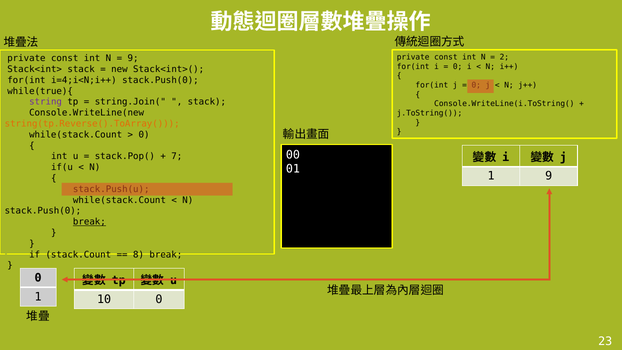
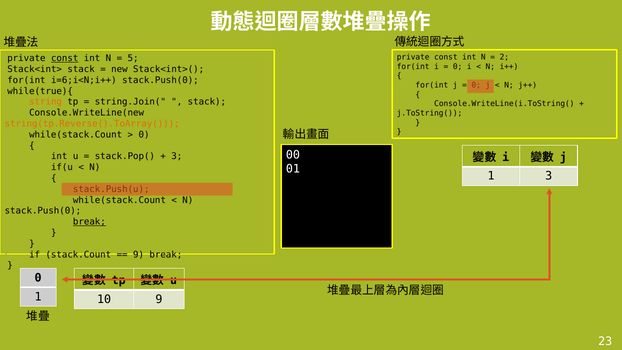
const underline: none -> present (65, 58)
9: 9 -> 5 (133, 58)
i=4;i<N;i++: i=4;i<N;i++ -> i=6;i<N;i++ (84, 80)
string colour: purple -> orange (46, 102)
7: 7 -> 3 (177, 156)
1 9: 9 -> 3 (549, 176)
8: 8 -> 9 (139, 254)
10 0: 0 -> 9 (159, 299)
